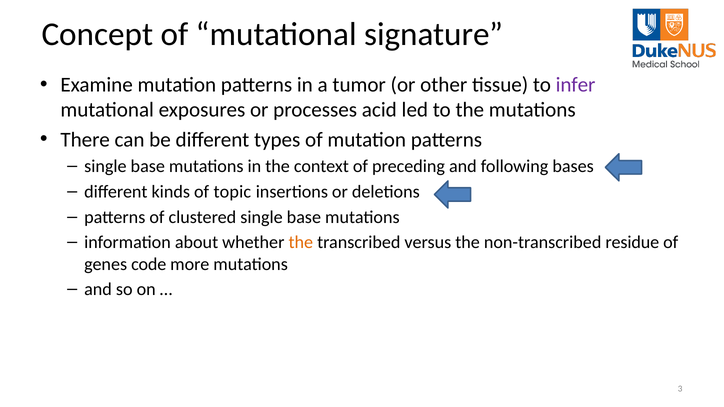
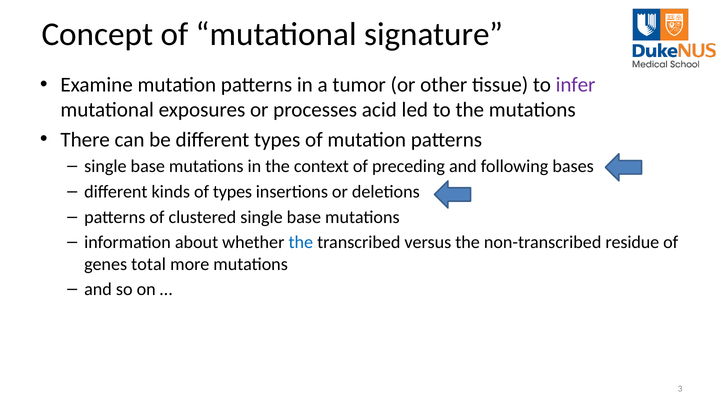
of topic: topic -> types (233, 192)
the colour: orange -> blue (301, 243)
code: code -> total (149, 264)
